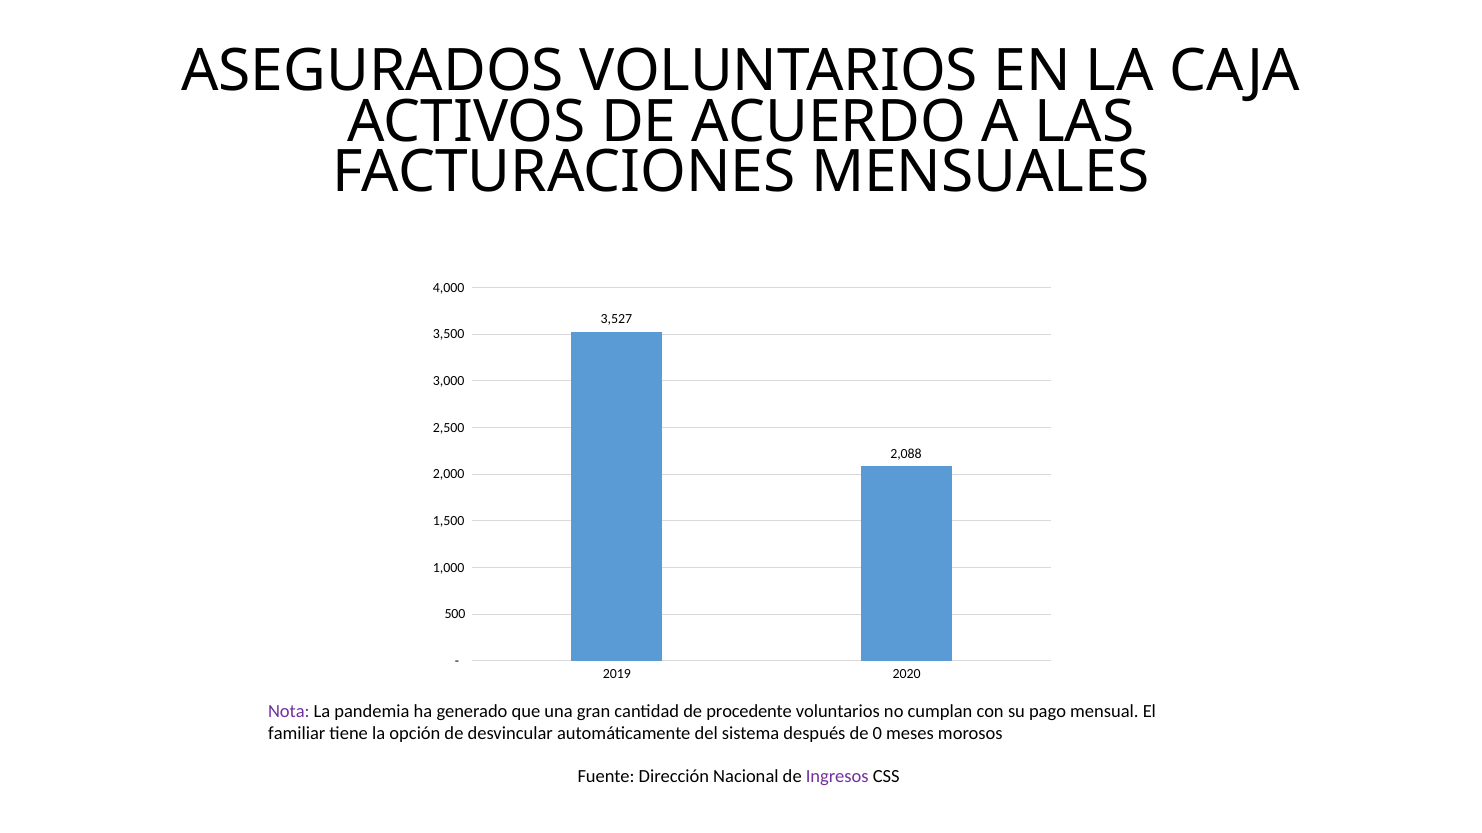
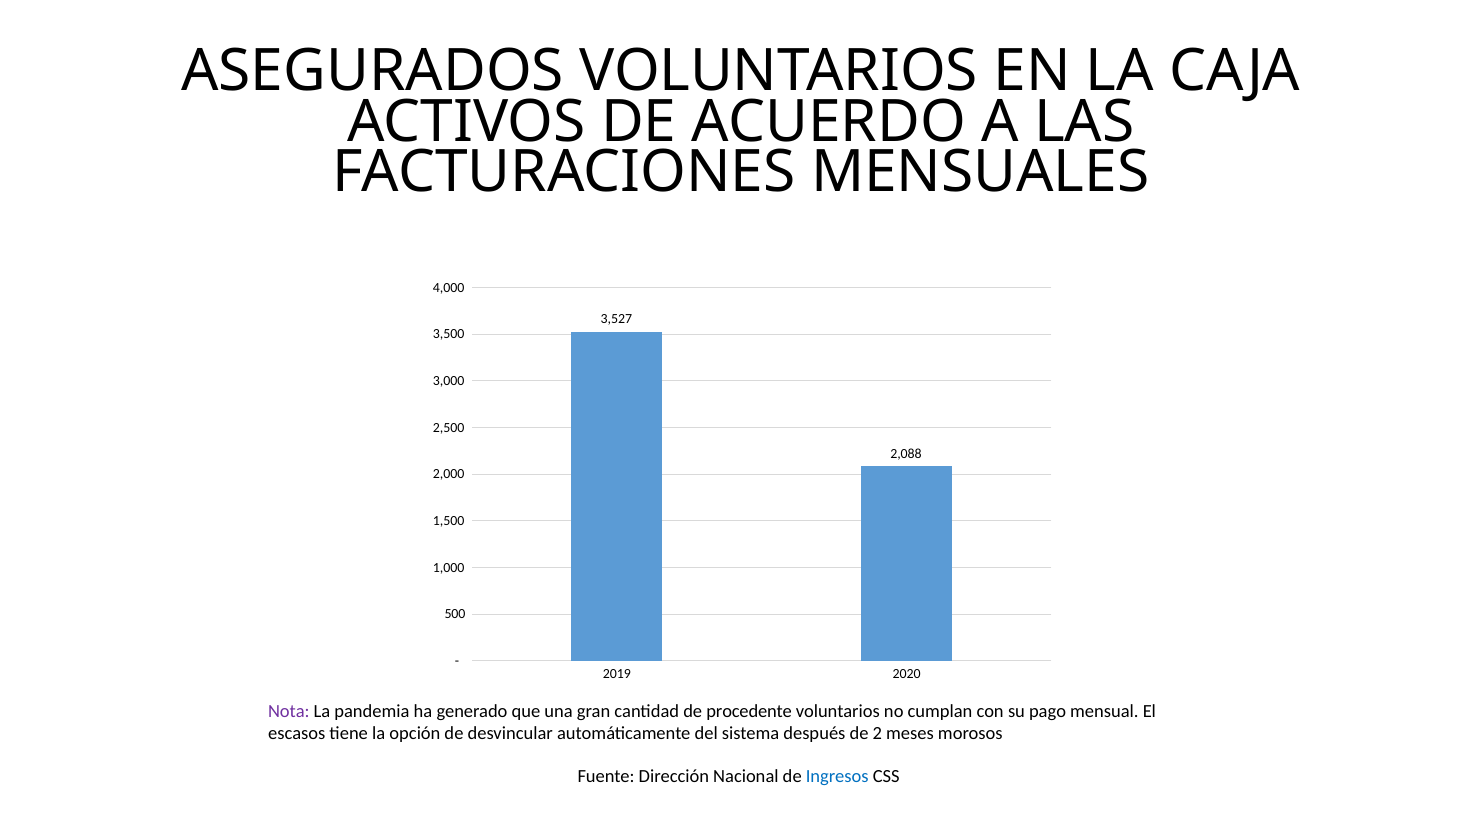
familiar: familiar -> escasos (297, 734)
0: 0 -> 2 (877, 734)
Ingresos colour: purple -> blue (837, 777)
